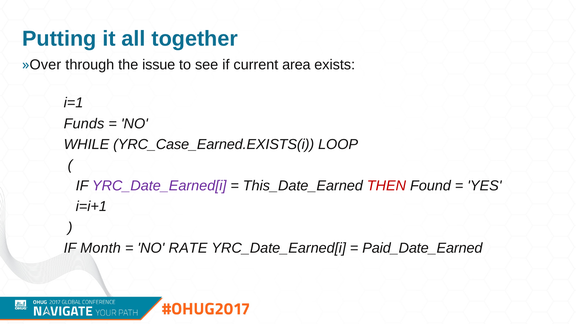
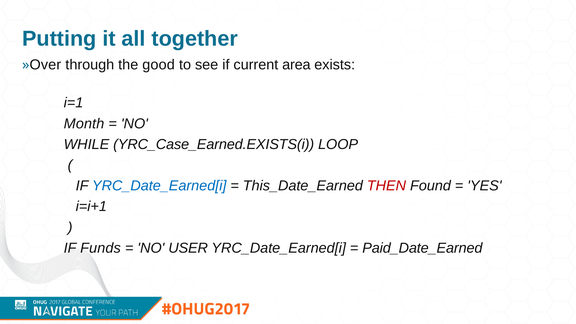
issue: issue -> good (159, 65)
Funds: Funds -> Month (84, 124)
YRC_Date_Earned[i colour: purple -> blue (159, 186)
Month: Month -> Funds (101, 248)
RATE: RATE -> USER (188, 248)
